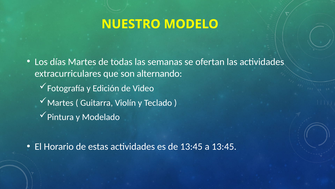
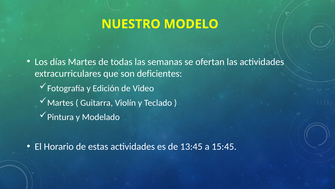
alternando: alternando -> deficientes (159, 73)
a 13:45: 13:45 -> 15:45 (224, 146)
